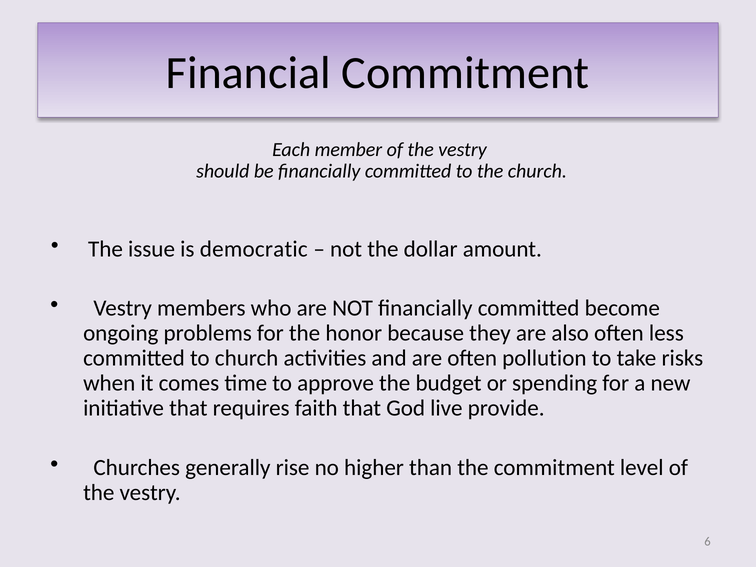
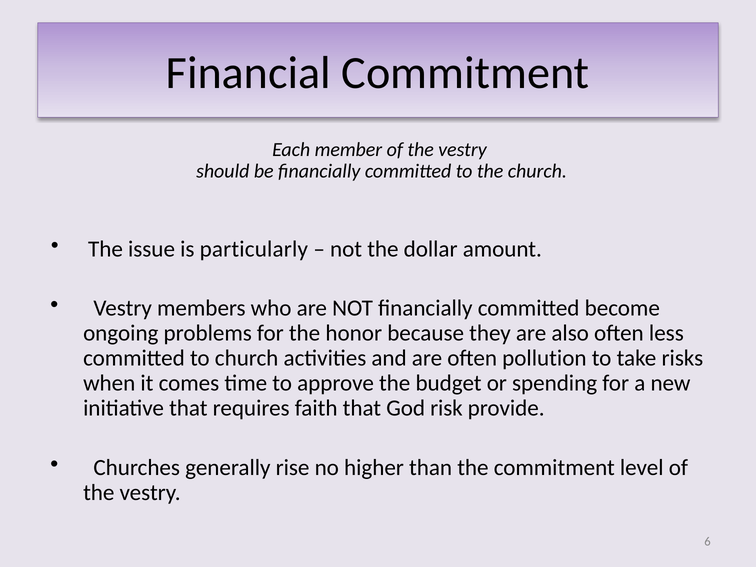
democratic: democratic -> particularly (254, 249)
live: live -> risk (446, 408)
